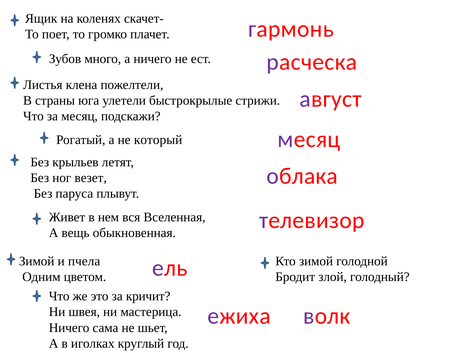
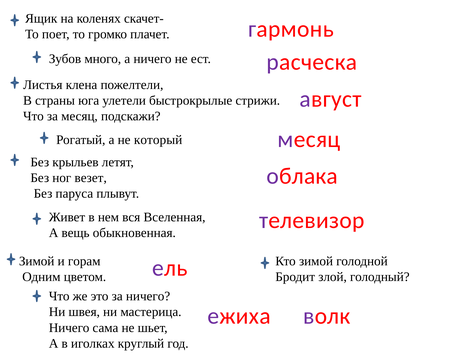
пчела: пчела -> горам (84, 261)
за кричит: кричит -> ничего (148, 297)
